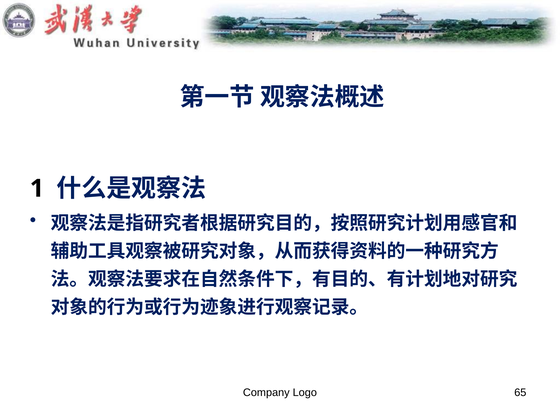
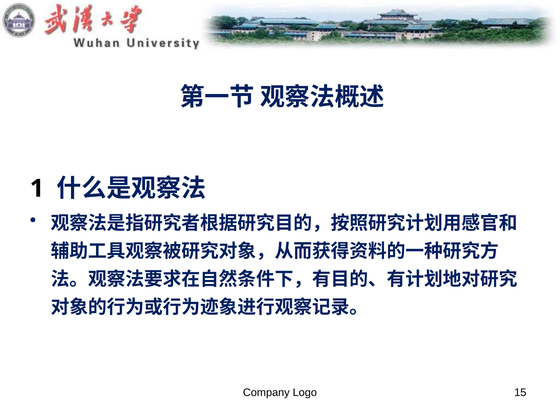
65: 65 -> 15 (520, 393)
